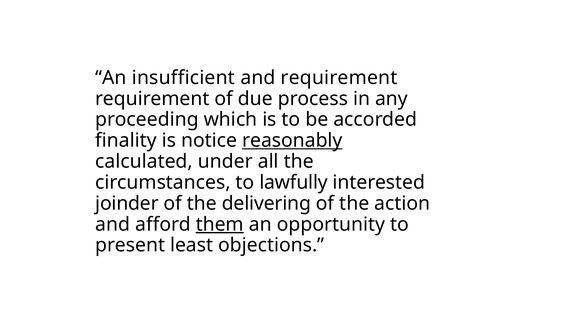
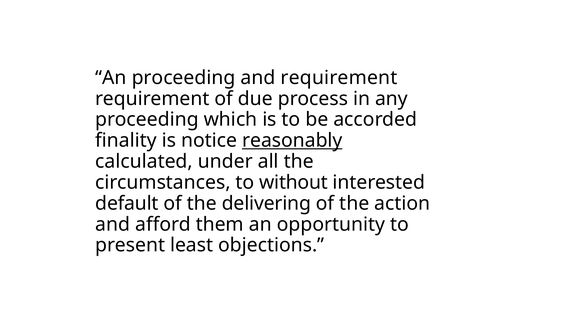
An insufficient: insufficient -> proceeding (184, 78)
lawfully: lawfully -> without (294, 183)
joinder: joinder -> default (127, 204)
them underline: present -> none (220, 225)
